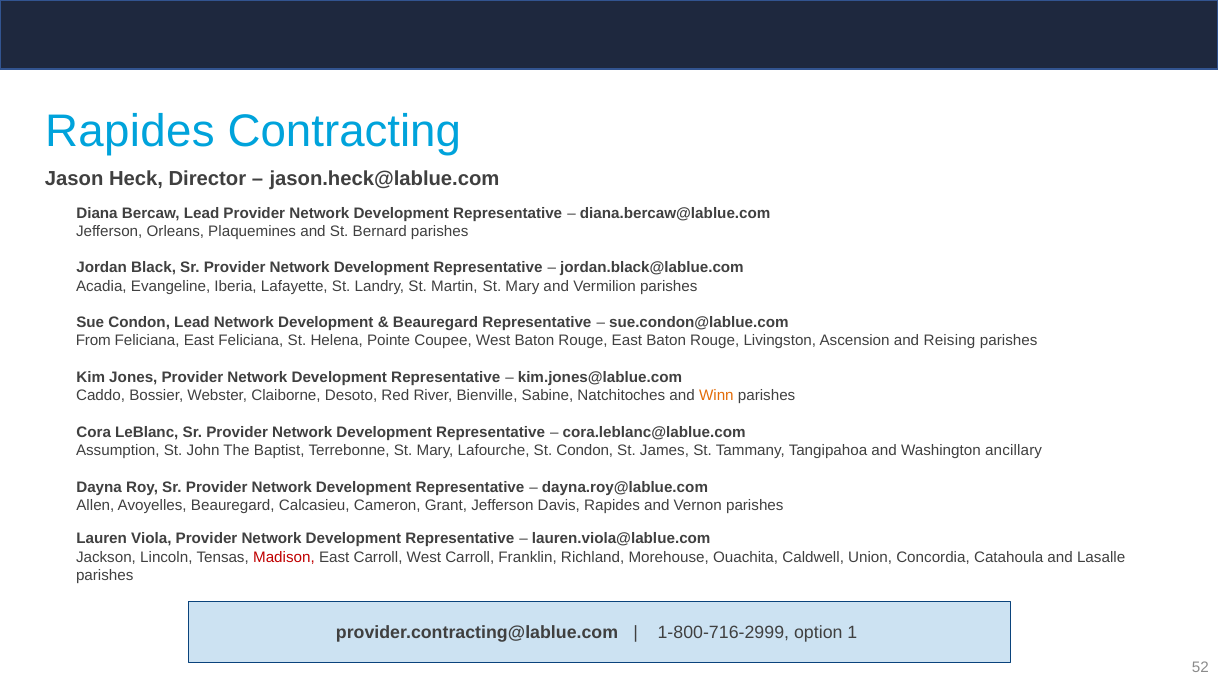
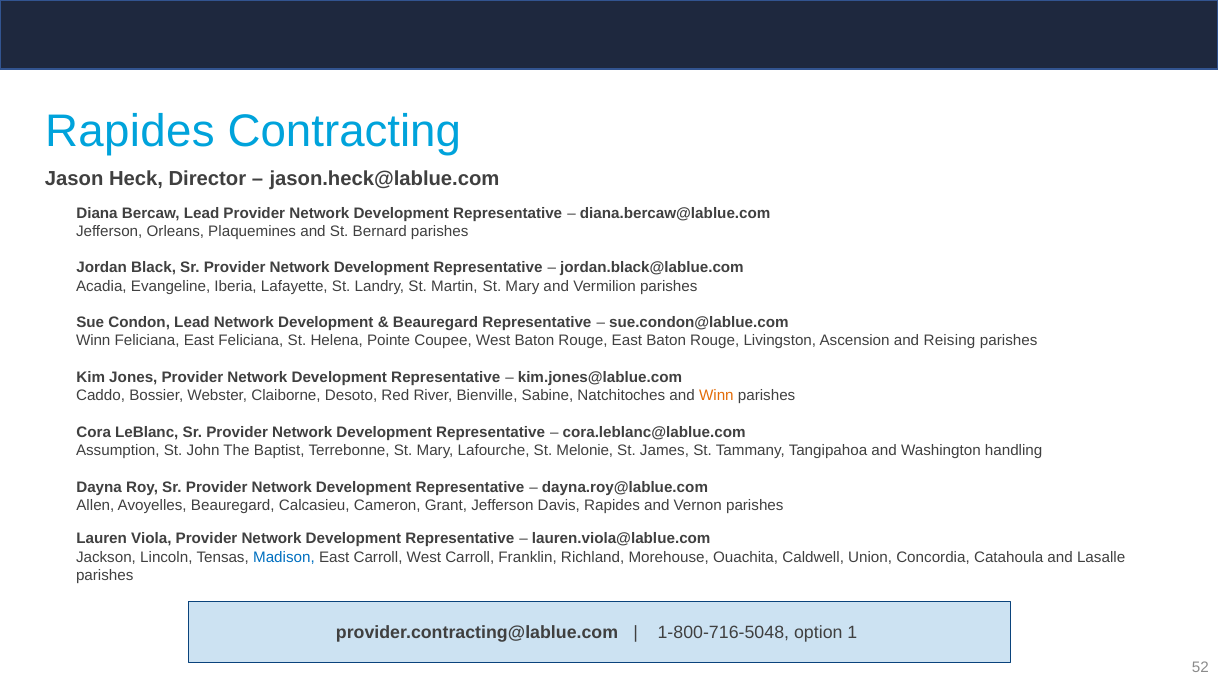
From: From -> Winn (93, 341)
St Condon: Condon -> Melonie (585, 451)
ancillary: ancillary -> handling (1014, 451)
Madison colour: red -> blue (284, 557)
1-800-716-2999: 1-800-716-2999 -> 1-800-716-5048 (723, 633)
